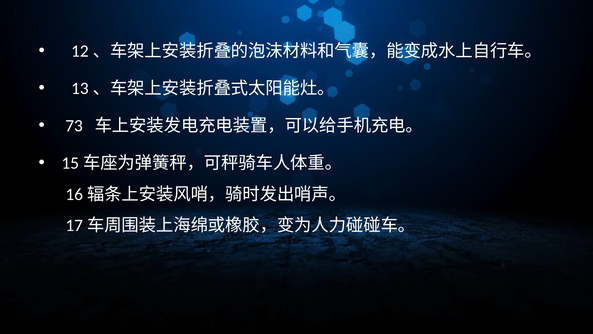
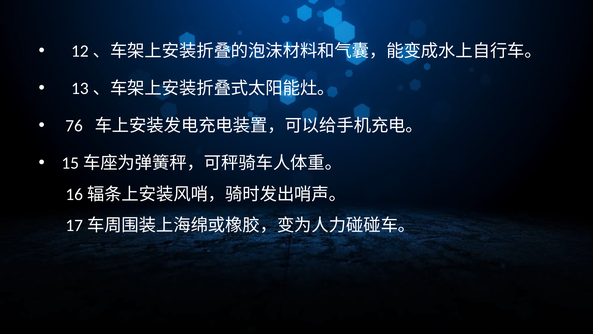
73: 73 -> 76 (74, 126)
